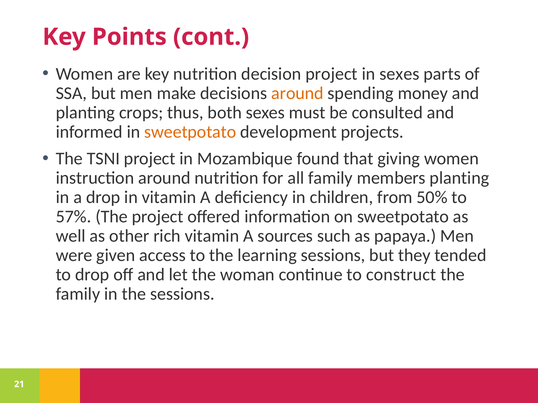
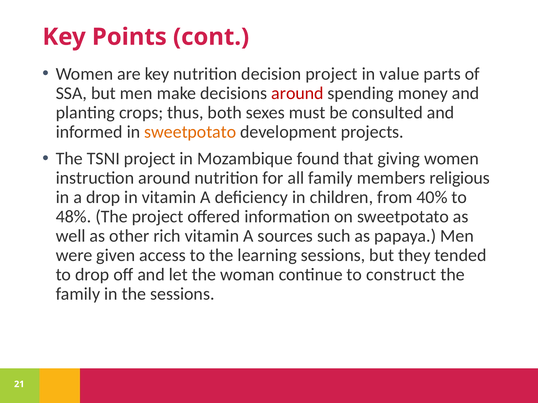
in sexes: sexes -> value (399, 74)
around colour: orange -> red (297, 93)
members planting: planting -> religious (460, 178)
50%: 50% -> 40% (432, 198)
57%: 57% -> 48% (74, 217)
